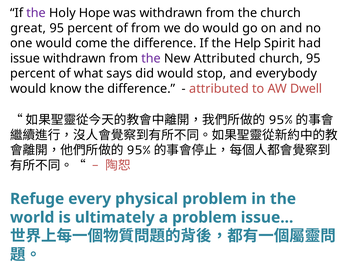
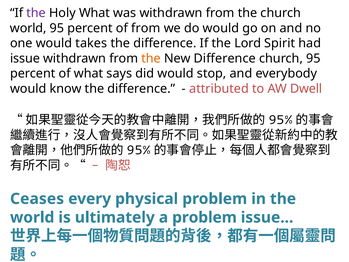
Holy Hope: Hope -> What (95, 13)
great: great -> world (28, 28)
come: come -> takes (91, 43)
Help: Help -> Lord (248, 43)
the colour: purple -> orange (151, 58)
New Attributed: Attributed -> Difference (225, 58)
Refuge: Refuge -> Ceases (37, 199)
